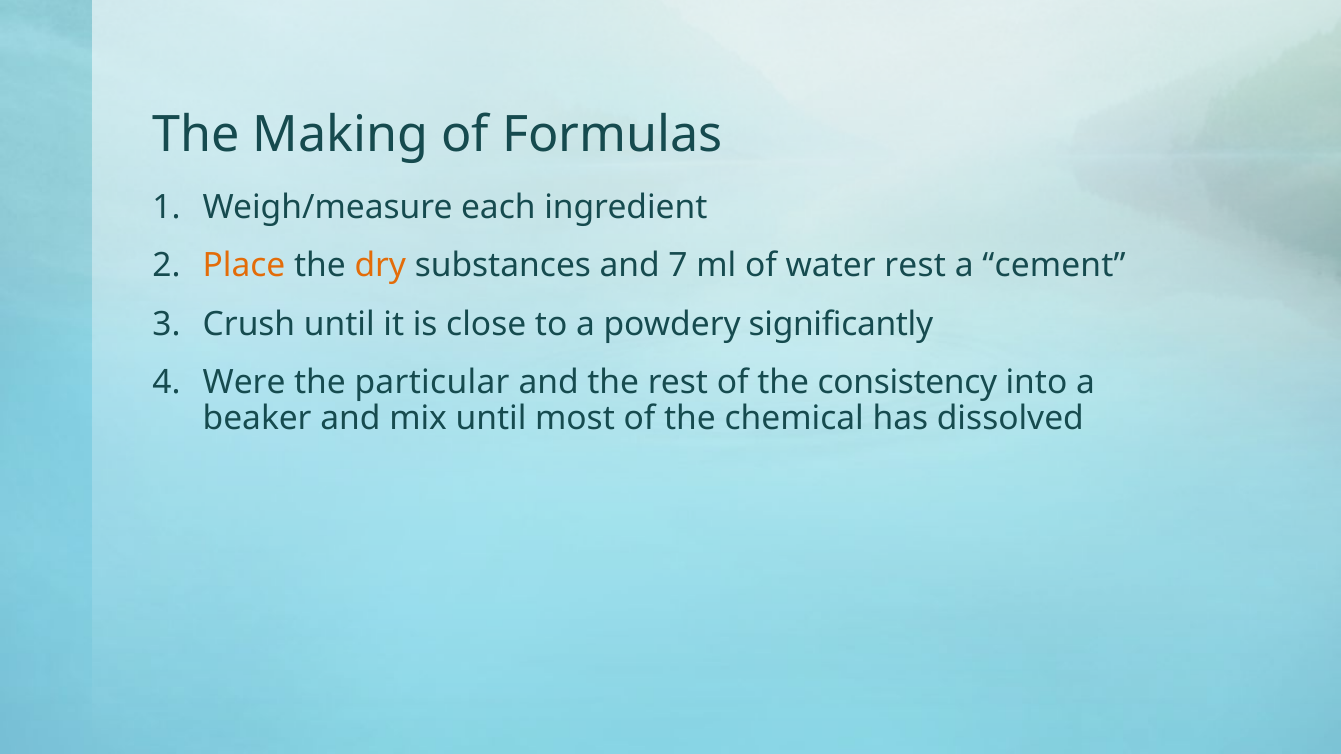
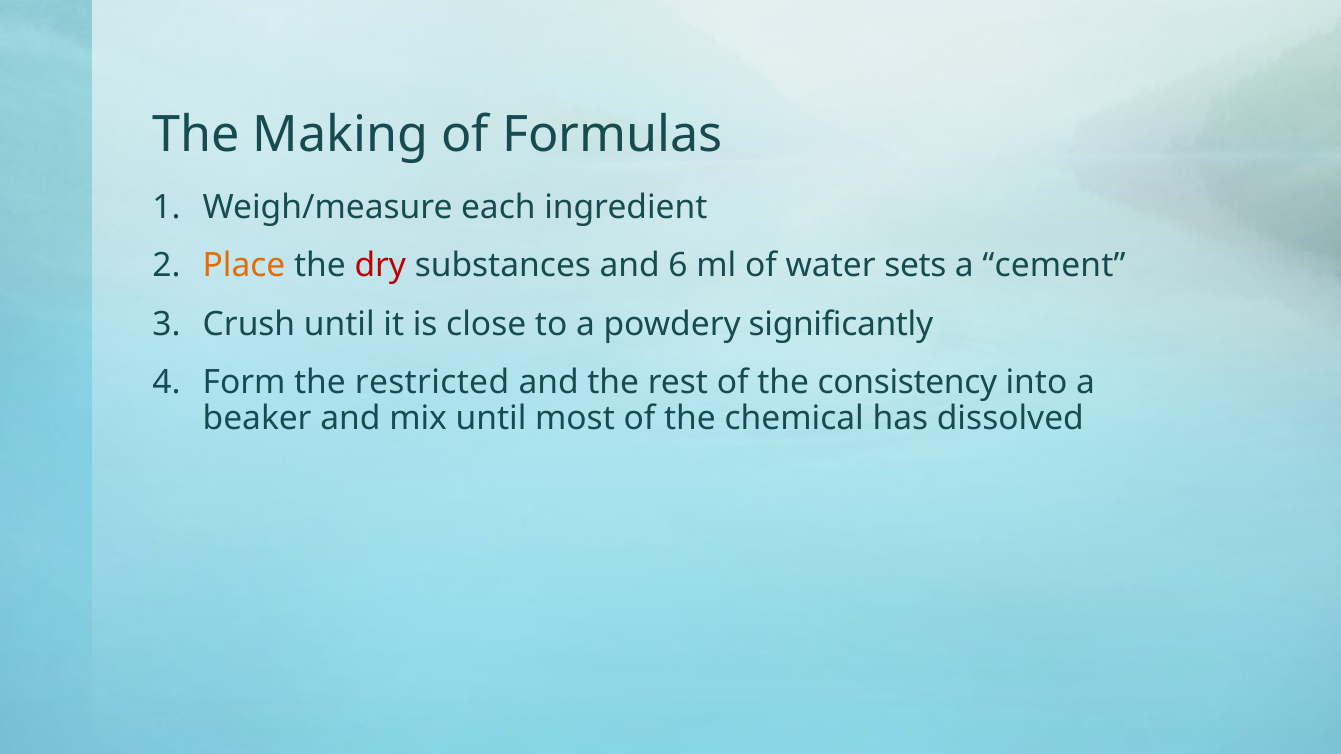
dry colour: orange -> red (380, 266)
7: 7 -> 6 (678, 266)
water rest: rest -> sets (915, 266)
Were: Were -> Form (244, 383)
particular: particular -> restricted (432, 383)
